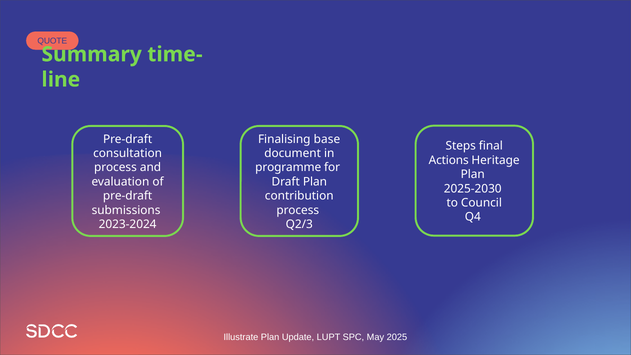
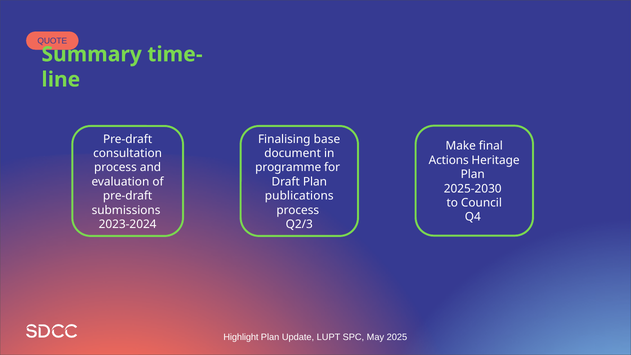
Steps: Steps -> Make (461, 146)
contribution: contribution -> publications (299, 196)
Illustrate: Illustrate -> Highlight (241, 337)
